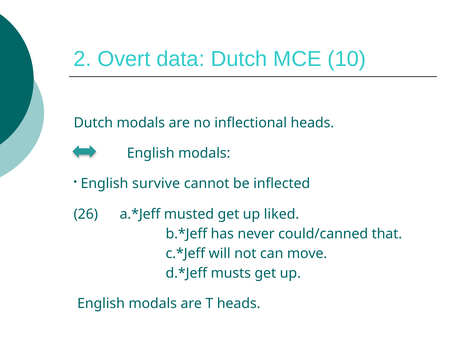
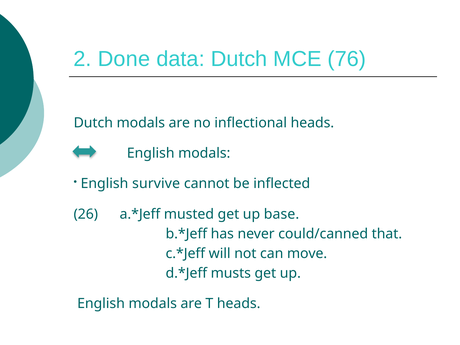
Overt: Overt -> Done (124, 59)
10: 10 -> 76 (347, 59)
liked: liked -> base (281, 214)
